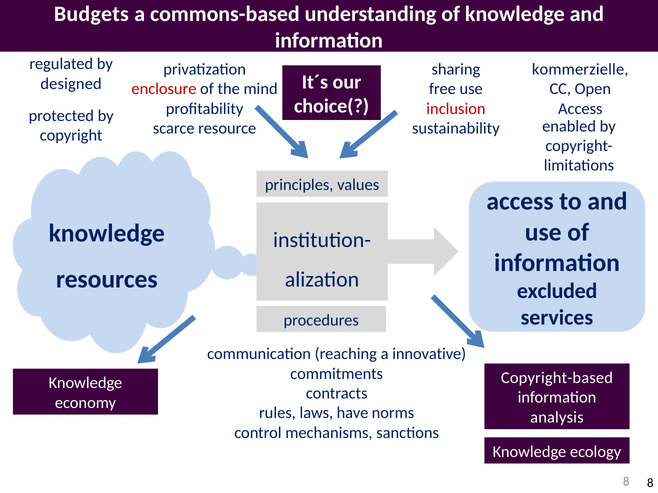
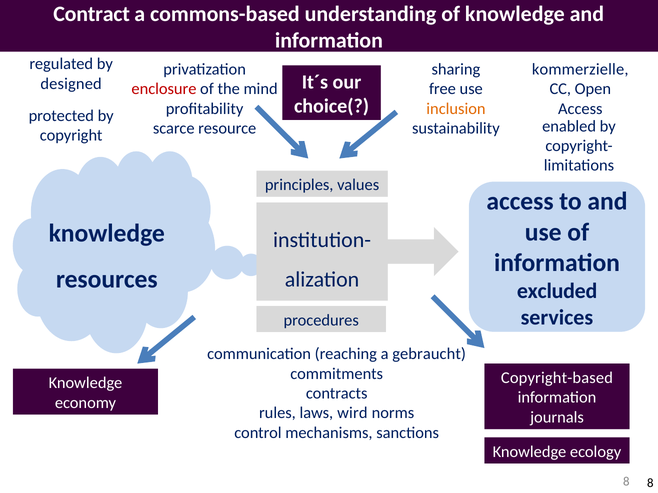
Budgets: Budgets -> Contract (92, 14)
inclusion colour: red -> orange (456, 109)
innovative: innovative -> gebraucht (429, 354)
have: have -> wird (352, 413)
analysis: analysis -> journals (557, 418)
